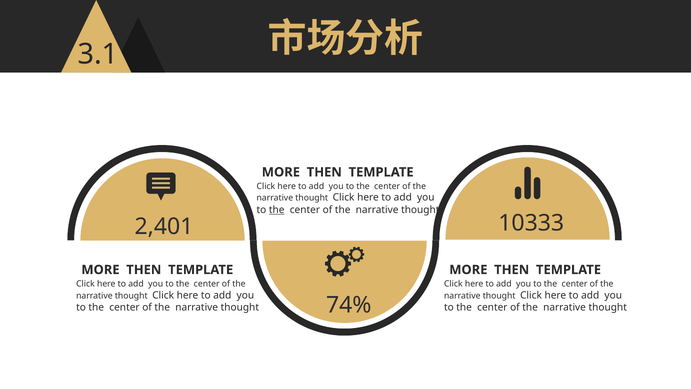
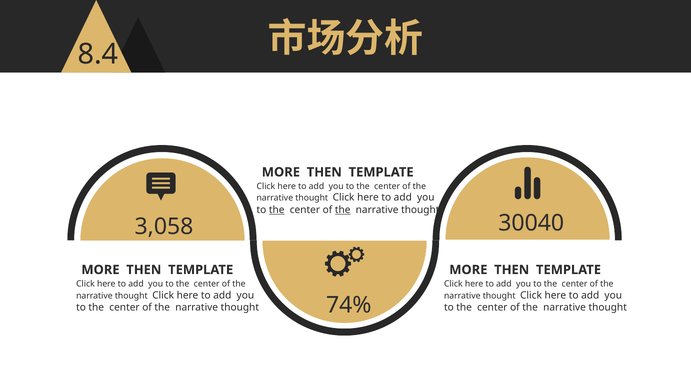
3.1: 3.1 -> 8.4 (98, 54)
the underline: none -> present (343, 210)
10333: 10333 -> 30040 (531, 223)
2,401: 2,401 -> 3,058 (164, 226)
